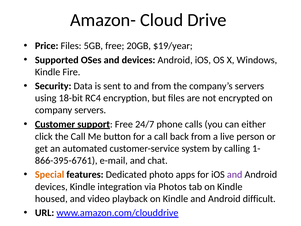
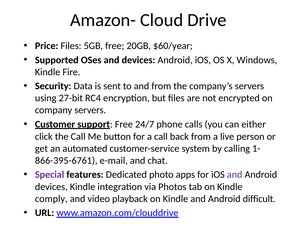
$19/year: $19/year -> $60/year (173, 46)
18-bit: 18-bit -> 27-bit (71, 98)
Special colour: orange -> purple (50, 174)
housed: housed -> comply (51, 199)
